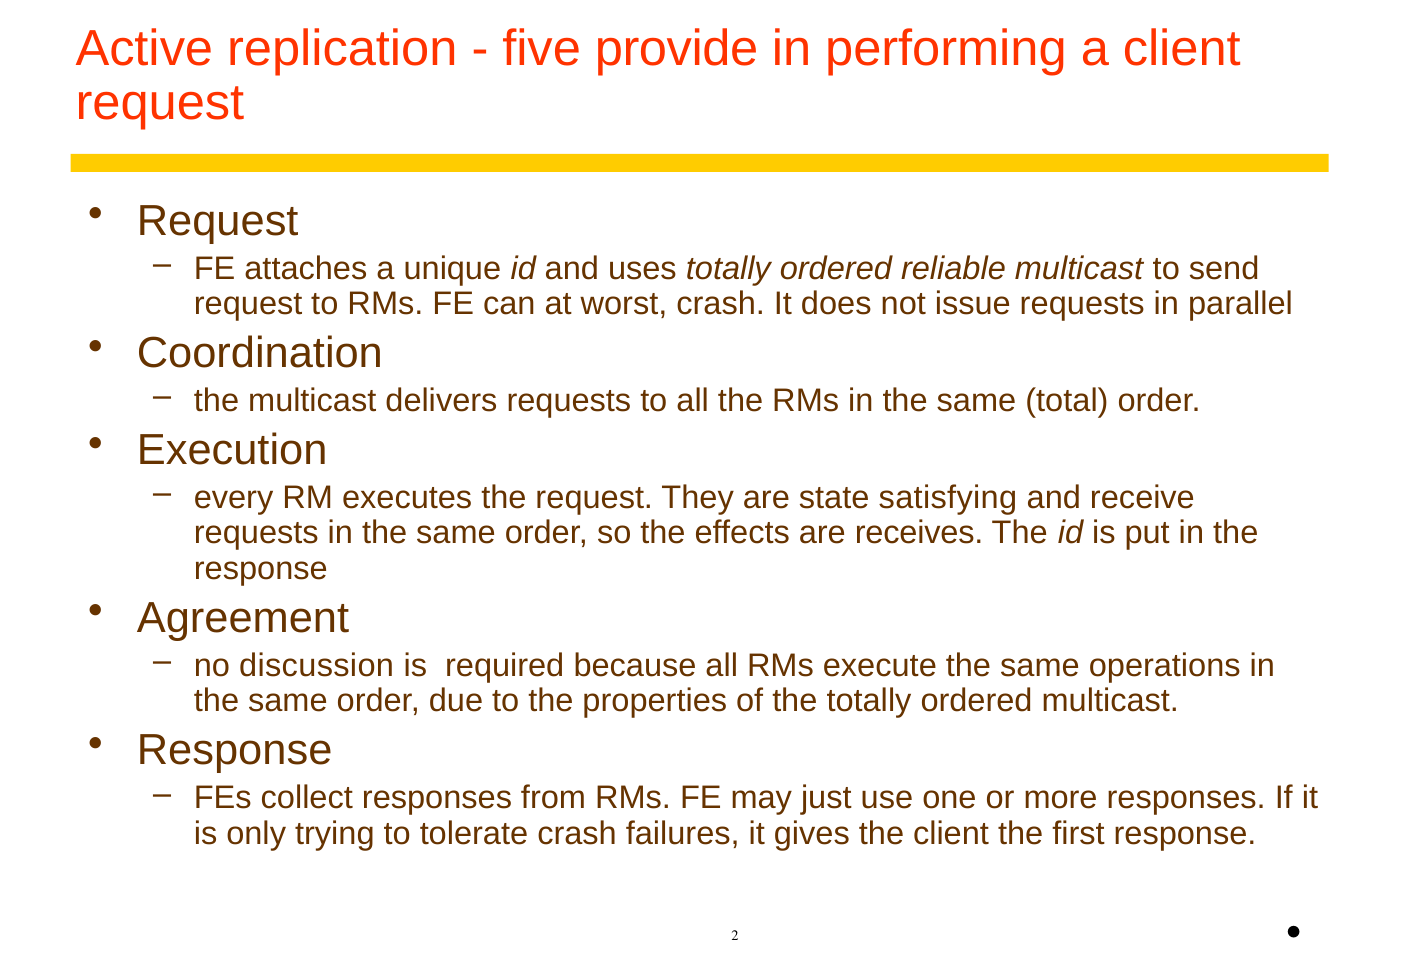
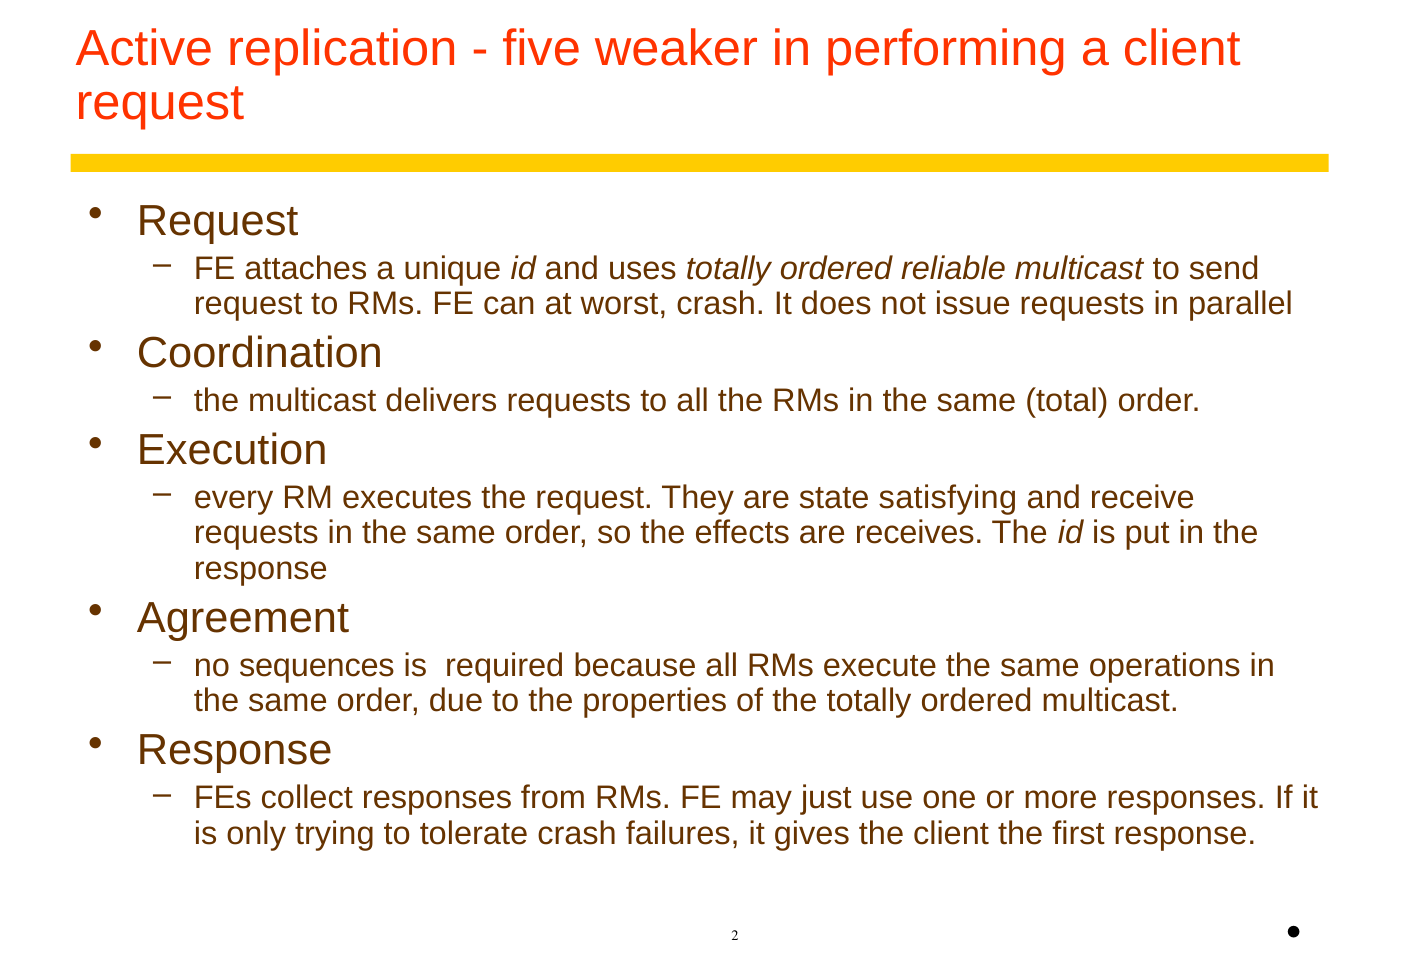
provide: provide -> weaker (676, 48)
discussion: discussion -> sequences (317, 666)
